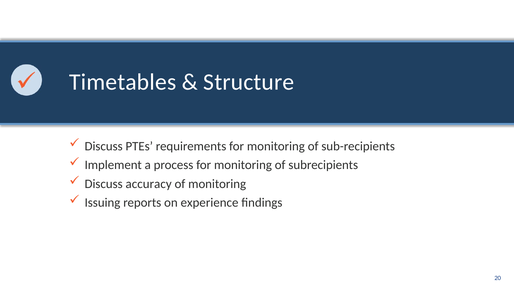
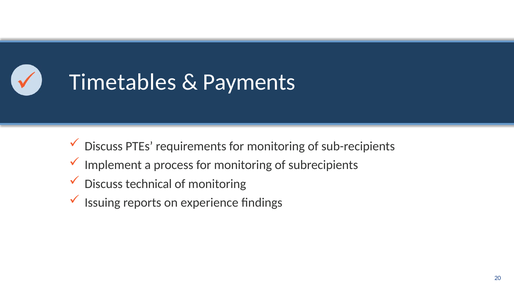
Structure: Structure -> Payments (249, 82)
accuracy: accuracy -> technical (149, 184)
